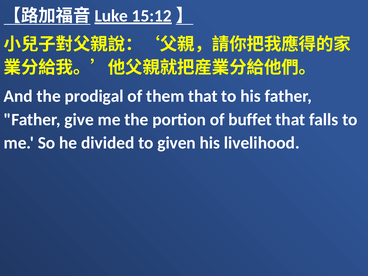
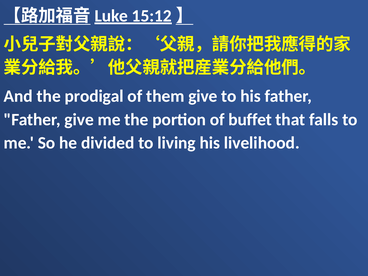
them that: that -> give (203, 96)
given: given -> living (177, 143)
